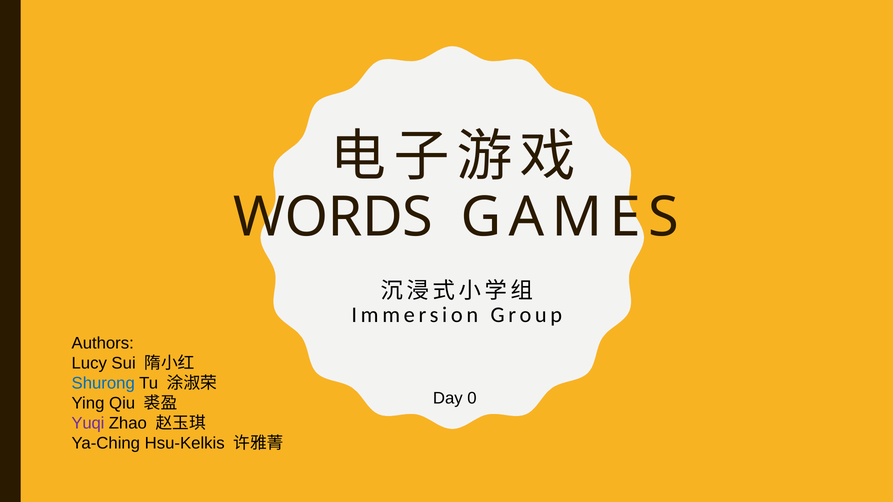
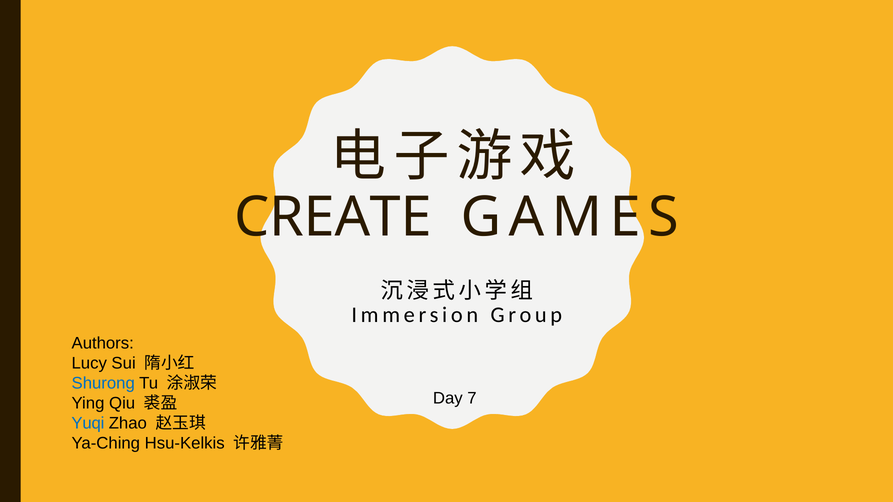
WORDS: WORDS -> CREATE (333, 217)
0: 0 -> 7 (472, 399)
Yuqi colour: purple -> blue (88, 424)
